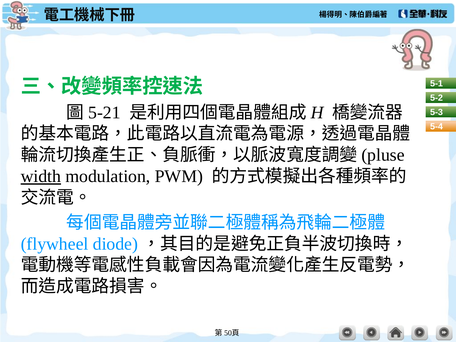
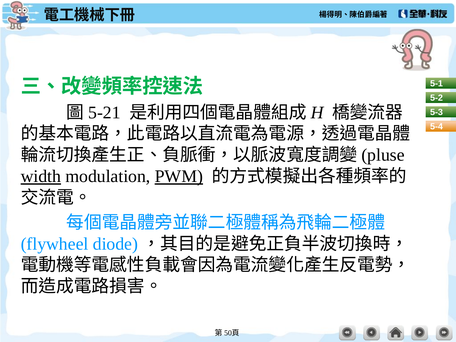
PWM underline: none -> present (179, 176)
